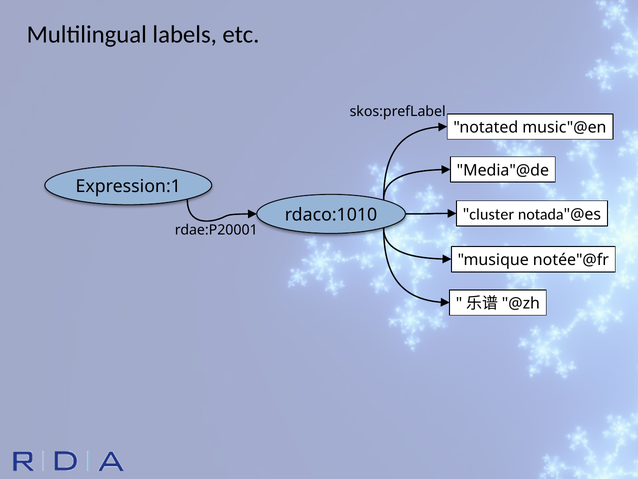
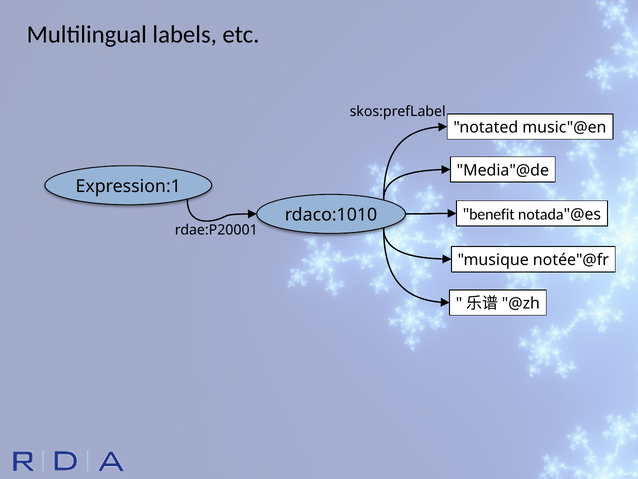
cluster: cluster -> benefit (492, 214)
